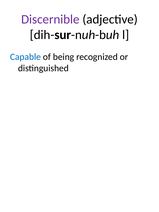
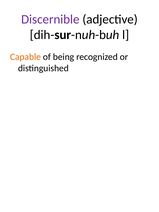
Capable colour: blue -> orange (25, 57)
